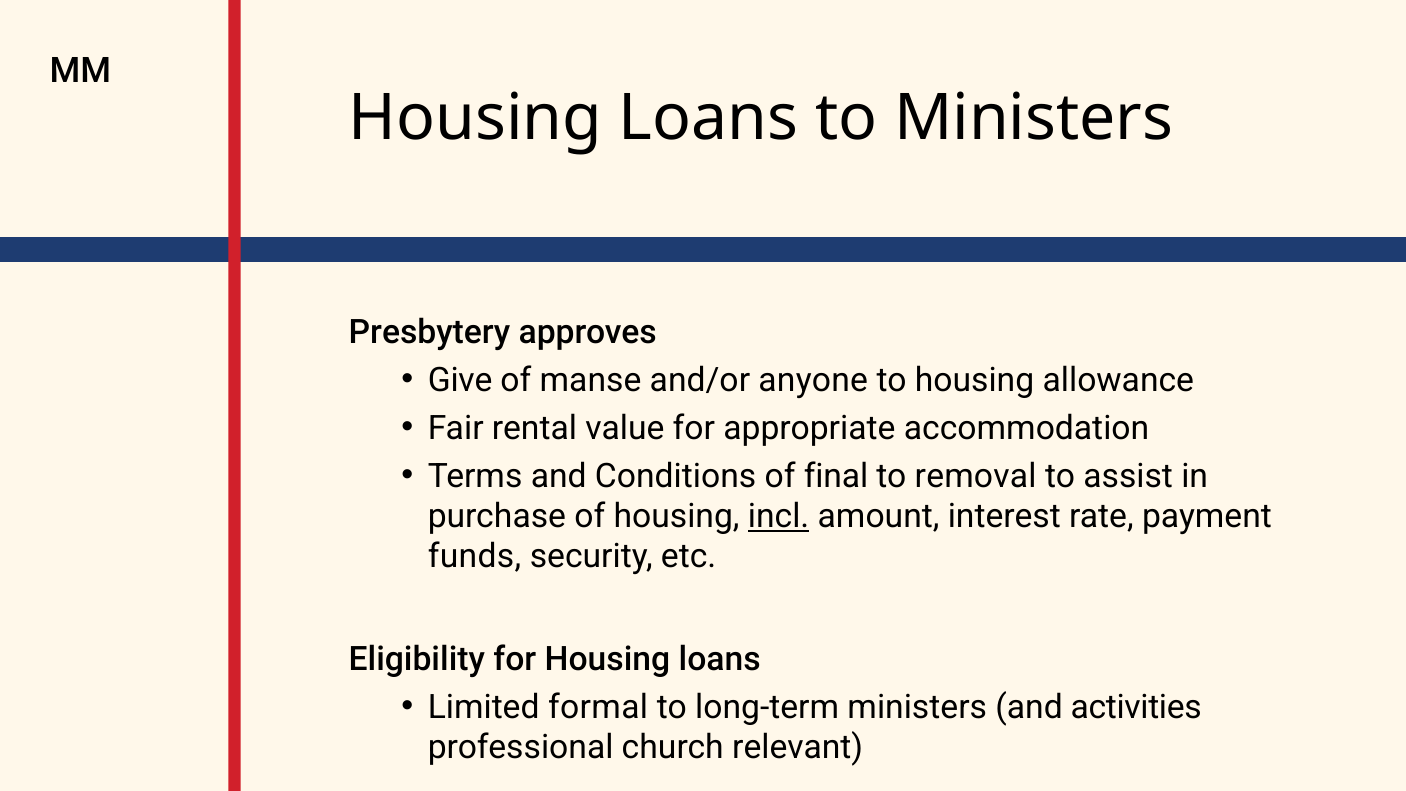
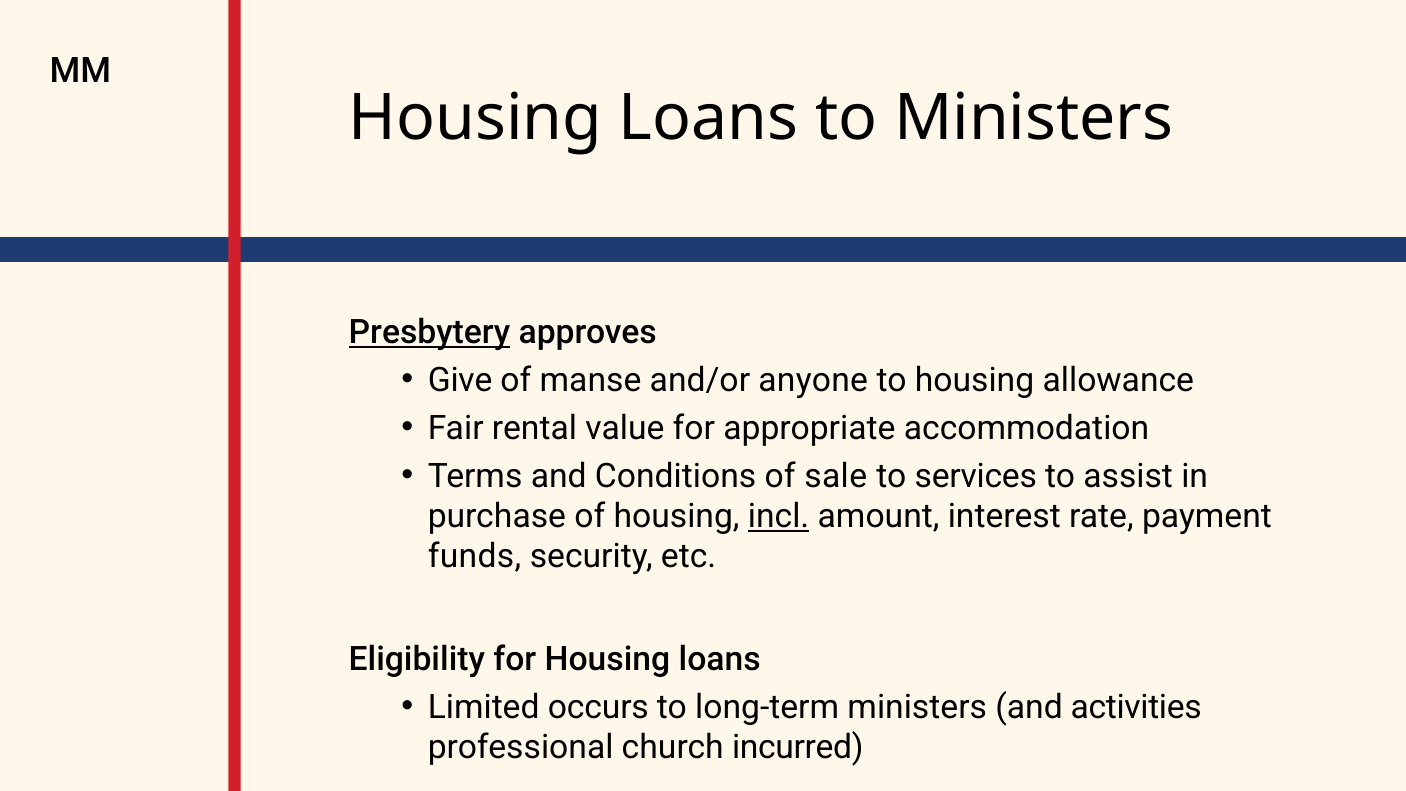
Presbytery underline: none -> present (429, 333)
final: final -> sale (836, 476)
removal: removal -> services (976, 476)
formal: formal -> occurs (598, 707)
relevant: relevant -> incurred (798, 747)
